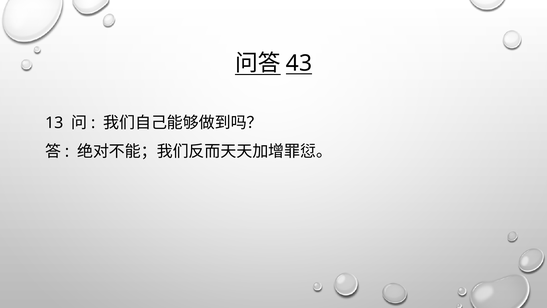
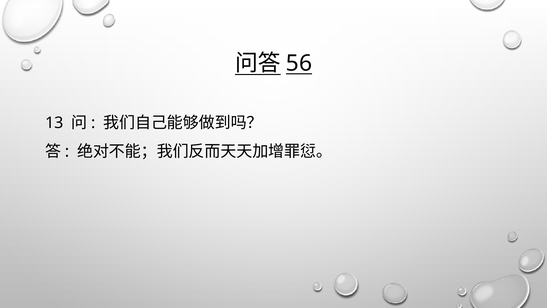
43: 43 -> 56 (299, 63)
